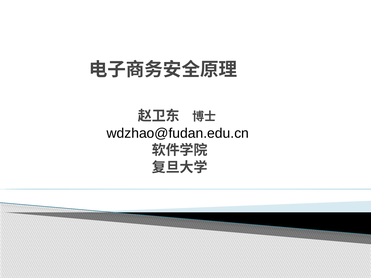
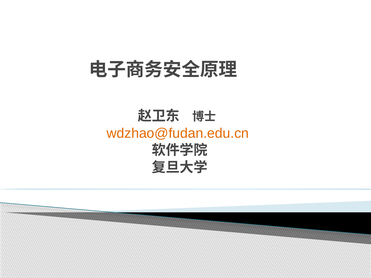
wdzhao@fudan.edu.cn colour: black -> orange (178, 133)
